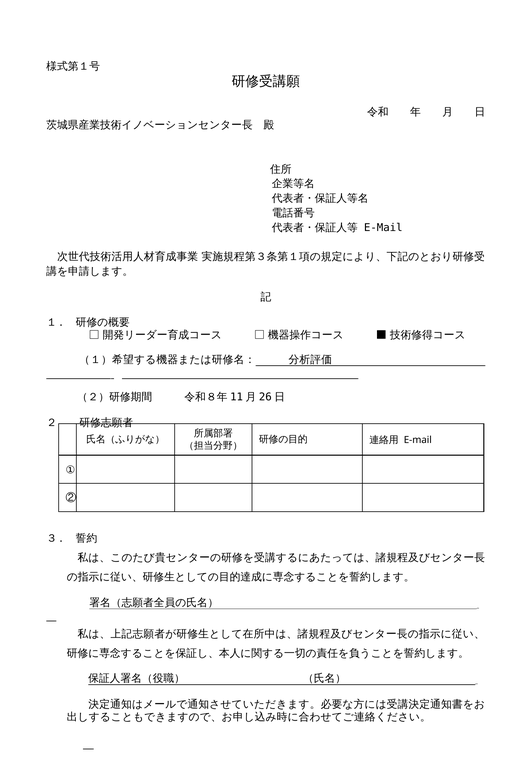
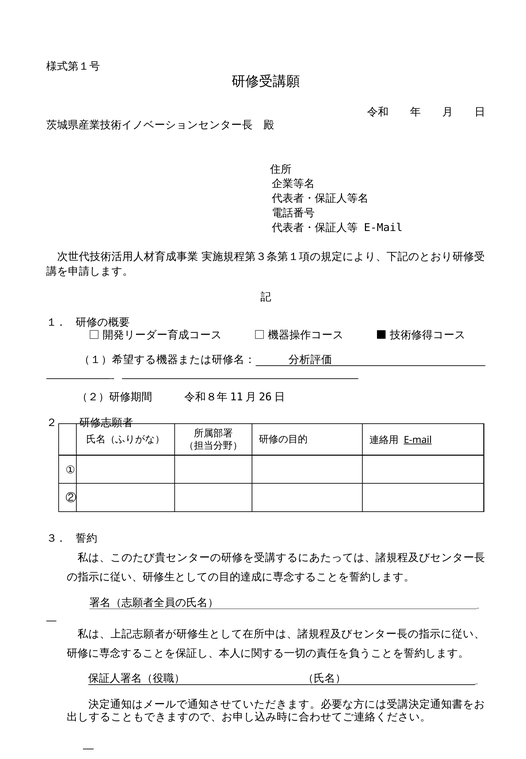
E-mail underline: none -> present (418, 440)
